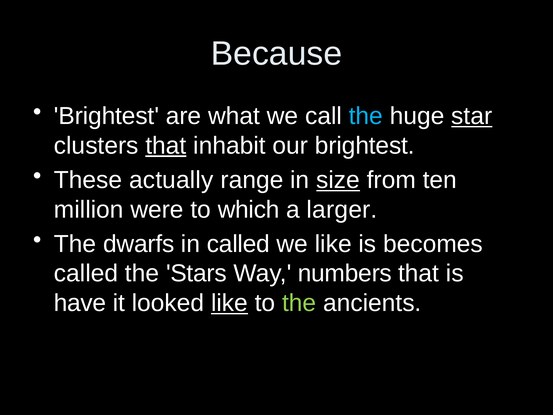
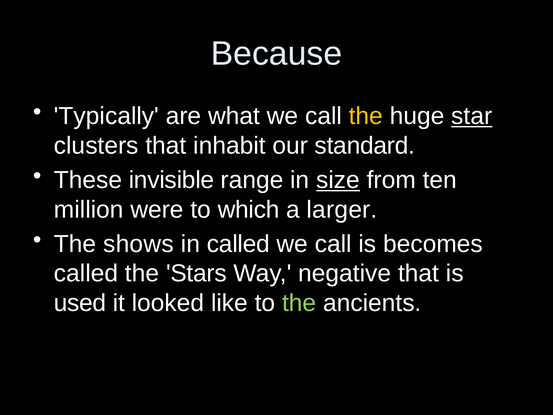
Brightest: Brightest -> Typically (106, 116)
the colour: light blue -> yellow (366, 116)
that underline: present -> none (166, 146)
our brightest: brightest -> standard (365, 146)
actually: actually -> invisible (171, 180)
dwarfs: dwarfs -> shows (138, 244)
like: like -> call (333, 244)
numbers: numbers -> negative (345, 273)
have: have -> used (80, 303)
like underline: present -> none (229, 303)
